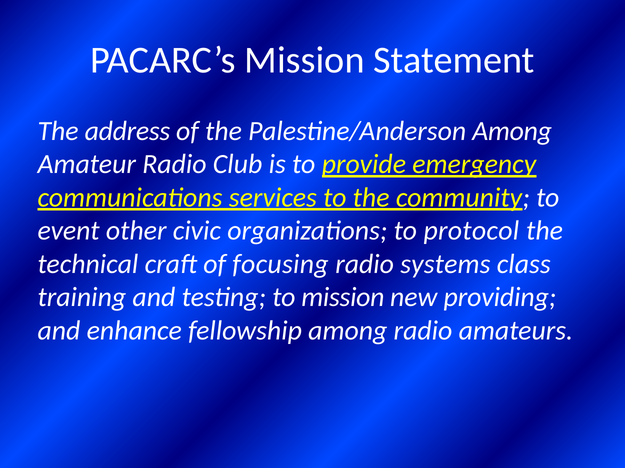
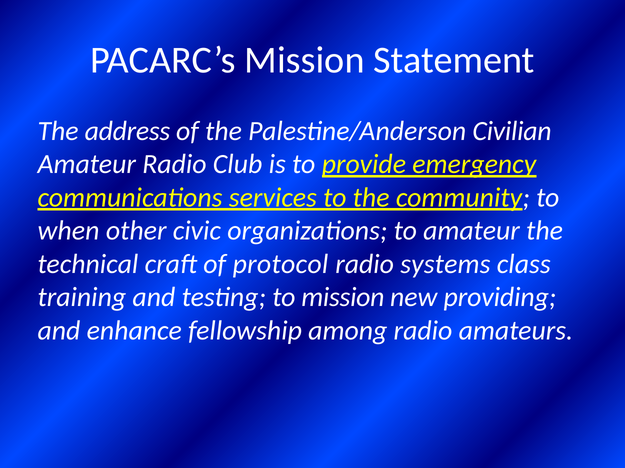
Palestine/Anderson Among: Among -> Civilian (512, 131)
event: event -> when (68, 231)
to protocol: protocol -> amateur (472, 231)
focusing: focusing -> protocol (280, 264)
